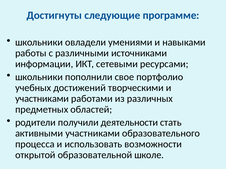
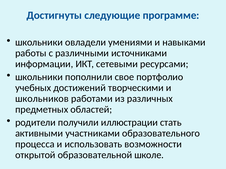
участниками: участниками -> школьников (42, 99)
деятельности: деятельности -> иллюстрации (129, 123)
